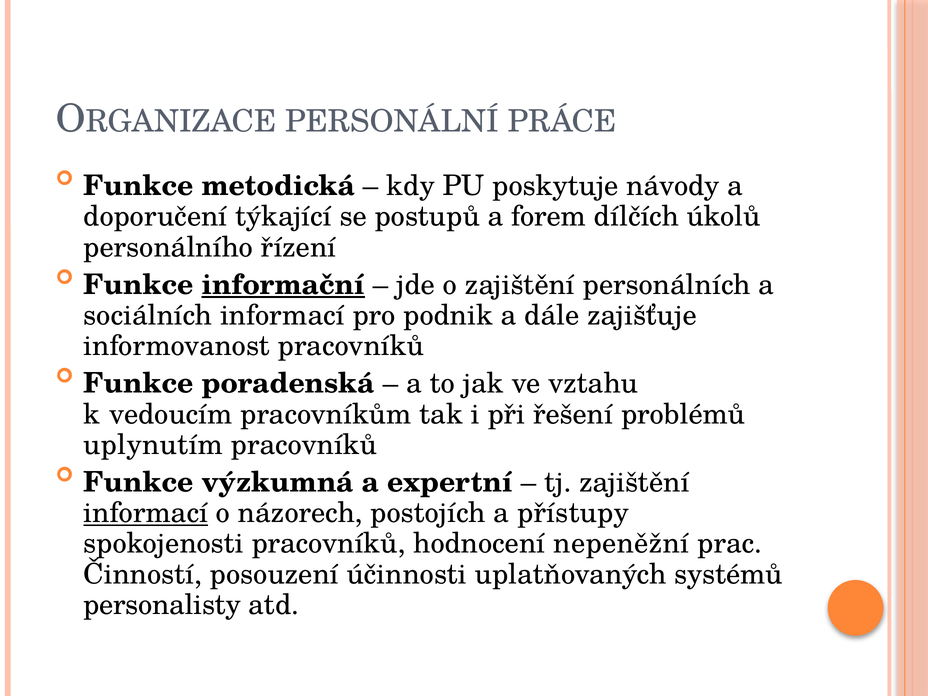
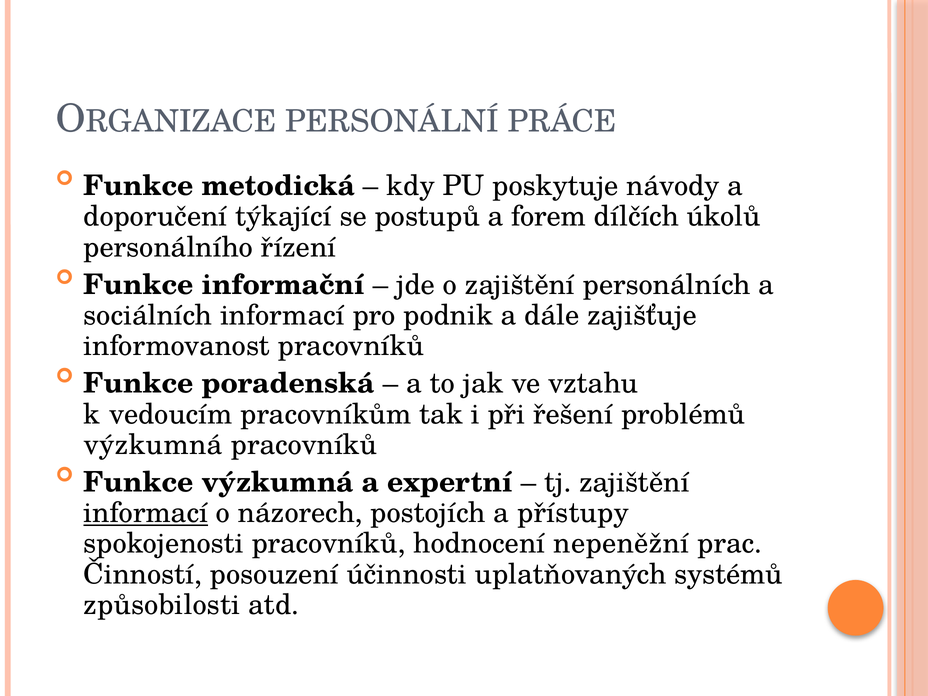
informační underline: present -> none (283, 285)
uplynutím: uplynutím -> výzkumná (153, 445)
personalisty: personalisty -> způsobilosti (162, 605)
